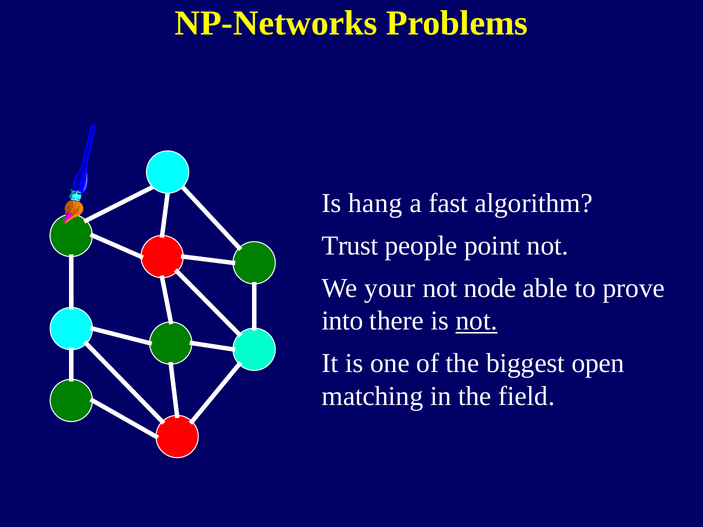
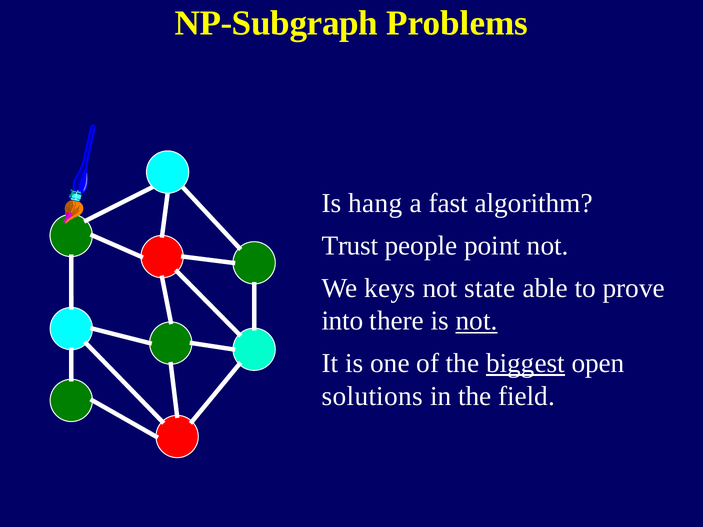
NP-Networks: NP-Networks -> NP-Subgraph (276, 23)
your: your -> keys (390, 288)
node: node -> state (490, 288)
biggest underline: none -> present (525, 363)
matching: matching -> solutions (372, 396)
